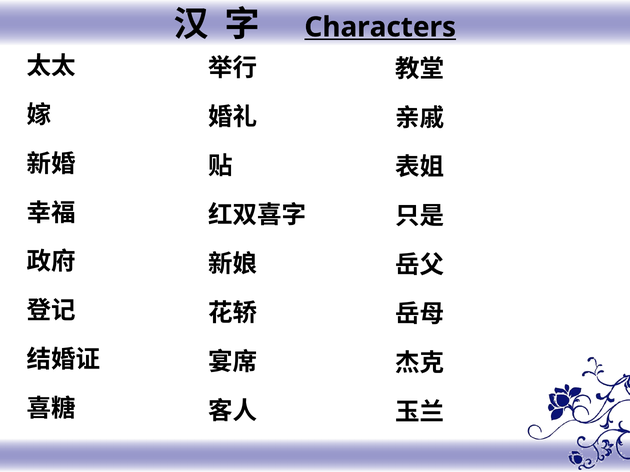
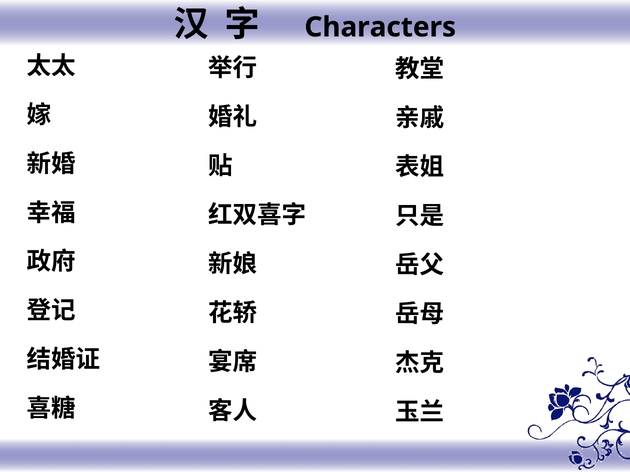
Characters underline: present -> none (380, 27)
